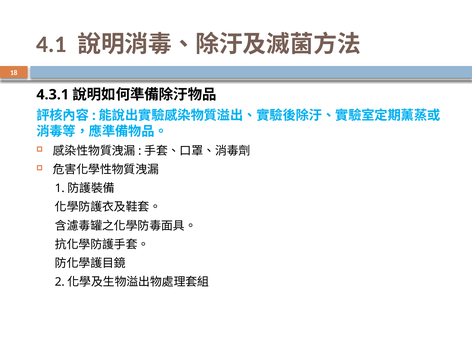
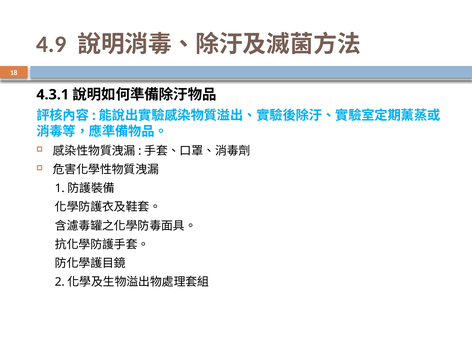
4.1: 4.1 -> 4.9 (51, 44)
